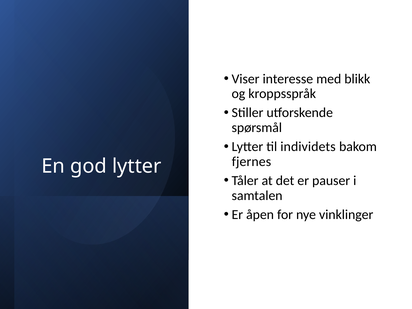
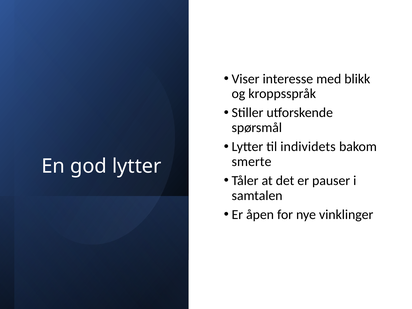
fjernes: fjernes -> smerte (252, 162)
